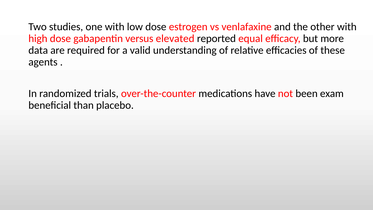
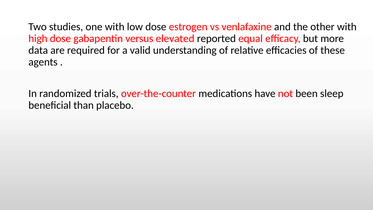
exam: exam -> sleep (332, 93)
